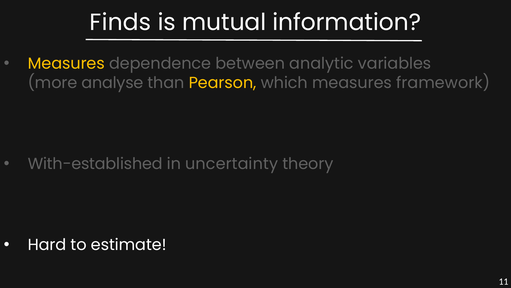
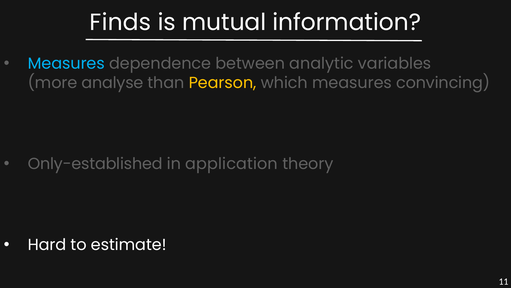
Measures colour: yellow -> light blue (66, 64)
framework: framework -> convincing (443, 83)
With-established: With-established -> Only-established (95, 164)
uncertainty: uncertainty -> application (232, 164)
